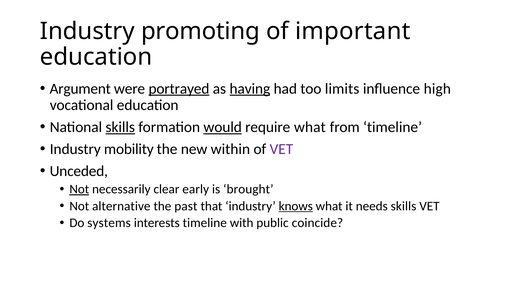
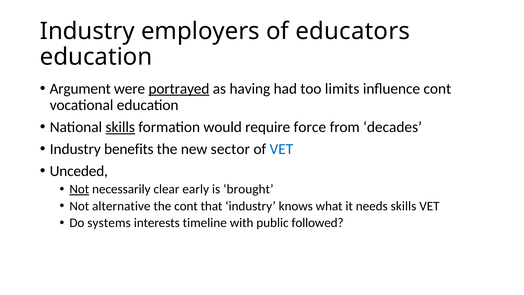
promoting: promoting -> employers (200, 31)
important: important -> educators (353, 31)
having underline: present -> none (250, 89)
influence high: high -> cont (437, 89)
would underline: present -> none (223, 127)
require what: what -> force (310, 127)
from timeline: timeline -> decades (393, 127)
mobility: mobility -> benefits (129, 149)
within: within -> sector (230, 149)
VET colour: purple -> blue (281, 149)
the past: past -> cont (186, 206)
knows underline: present -> none (296, 206)
coincide: coincide -> followed (318, 223)
